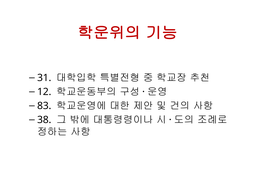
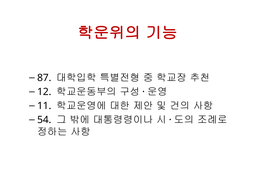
31: 31 -> 87 (44, 78)
83: 83 -> 11 (44, 106)
38: 38 -> 54 (44, 120)
